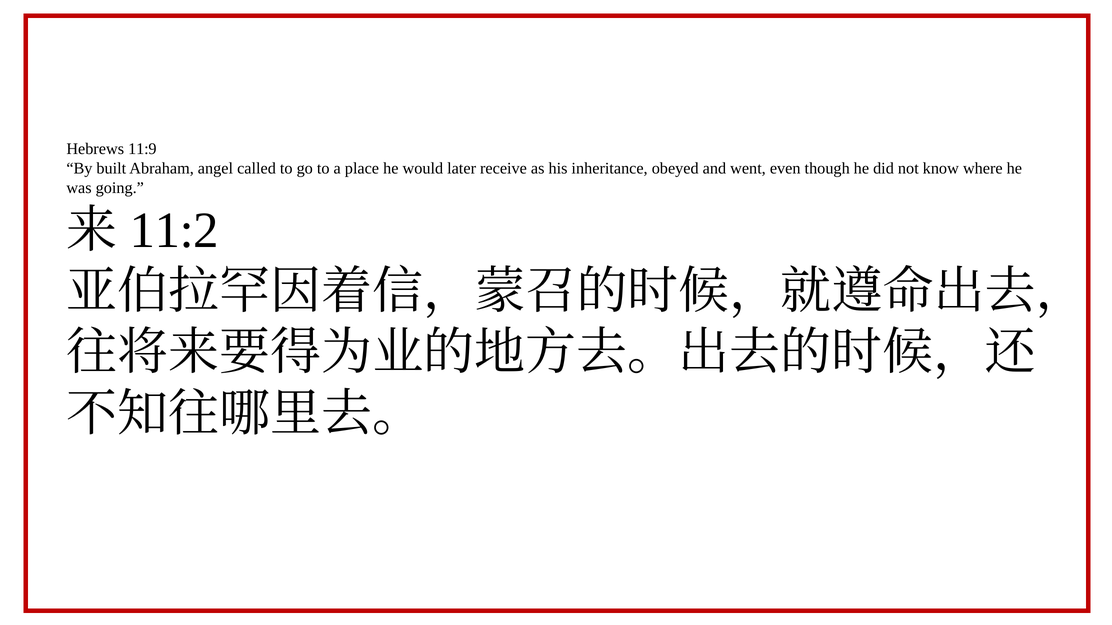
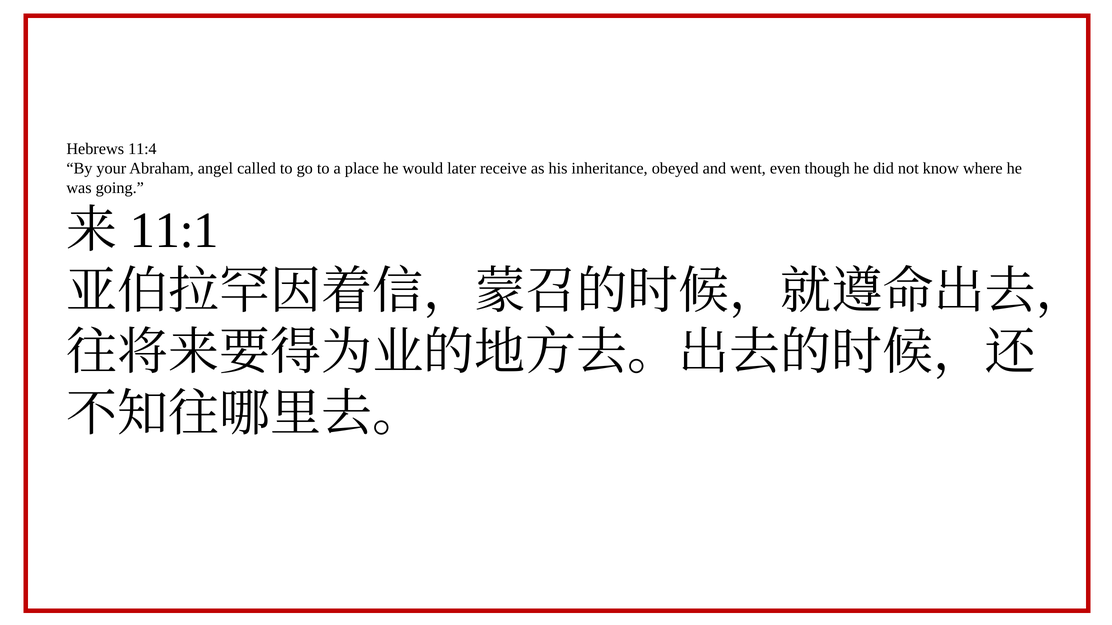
11:9: 11:9 -> 11:4 (142, 149)
built: built -> your (111, 168)
11:2: 11:2 -> 11:1 (174, 231)
